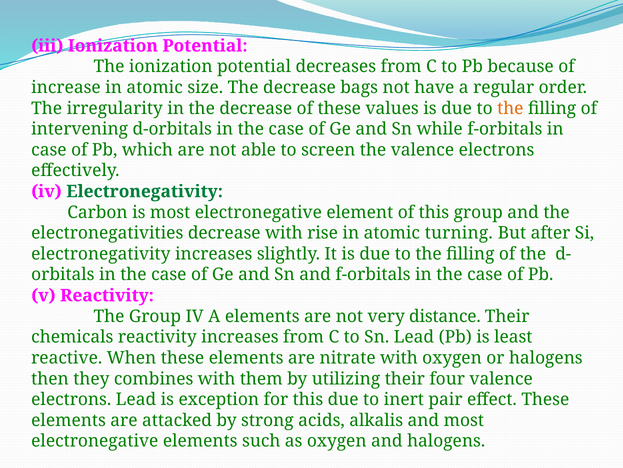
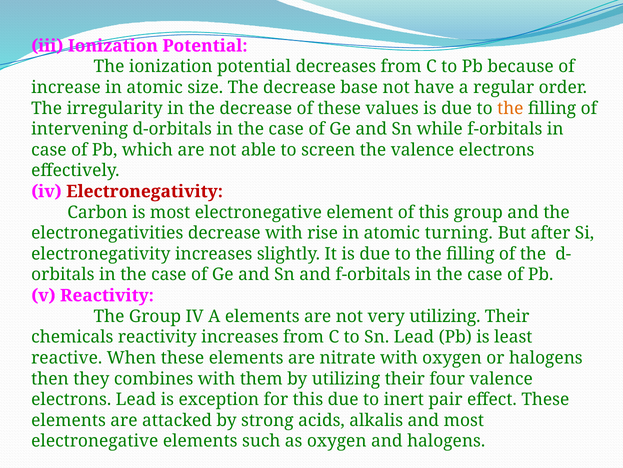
bags: bags -> base (359, 87)
Electronegativity colour: green -> red (145, 191)
very distance: distance -> utilizing (445, 316)
